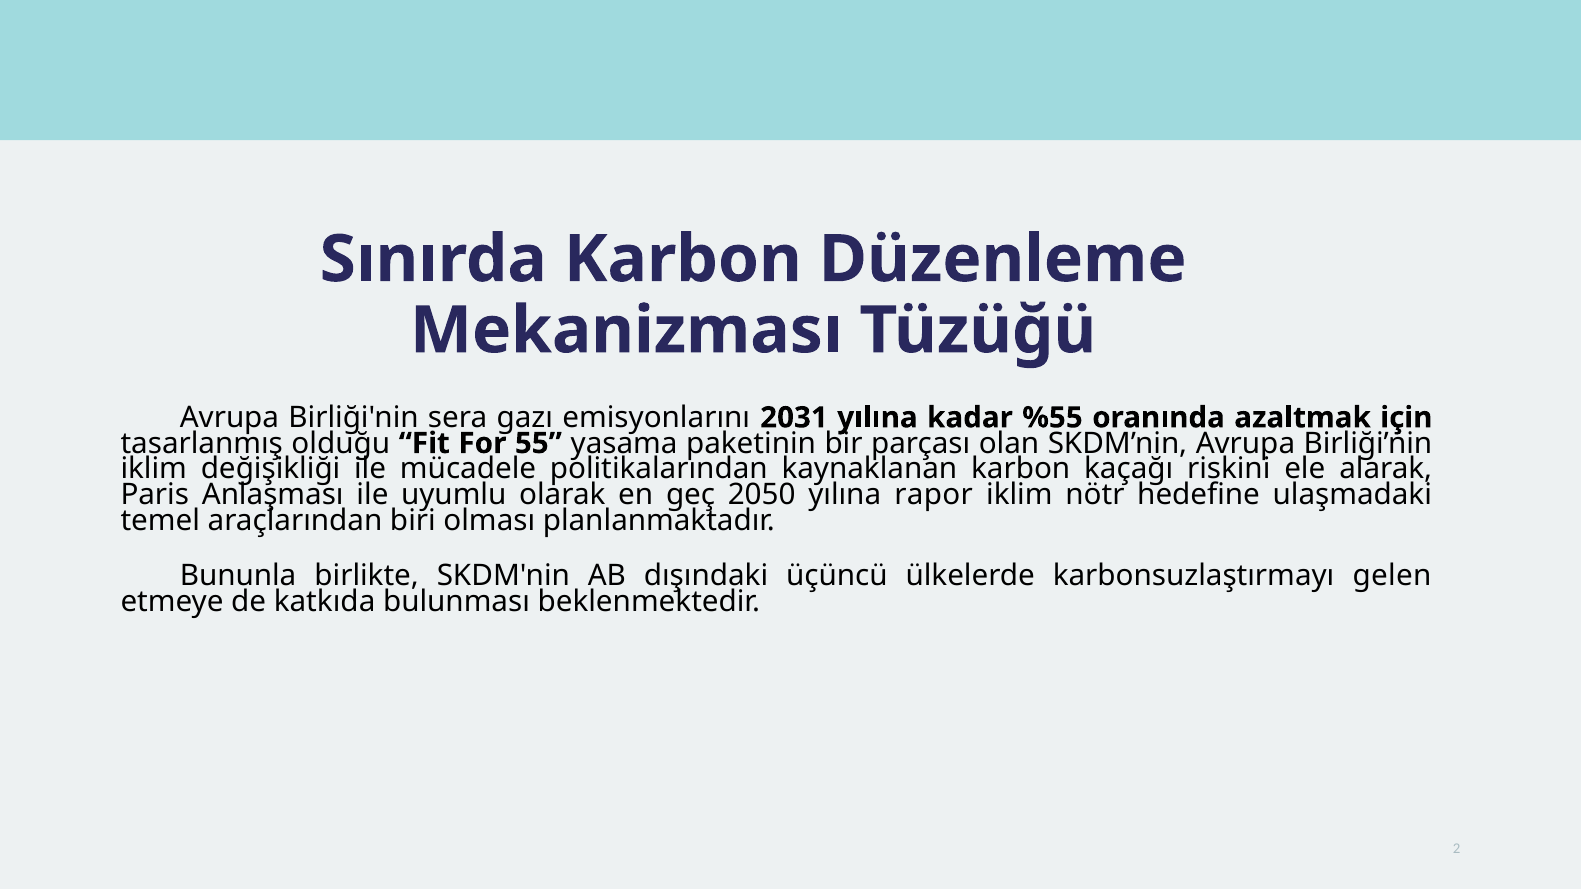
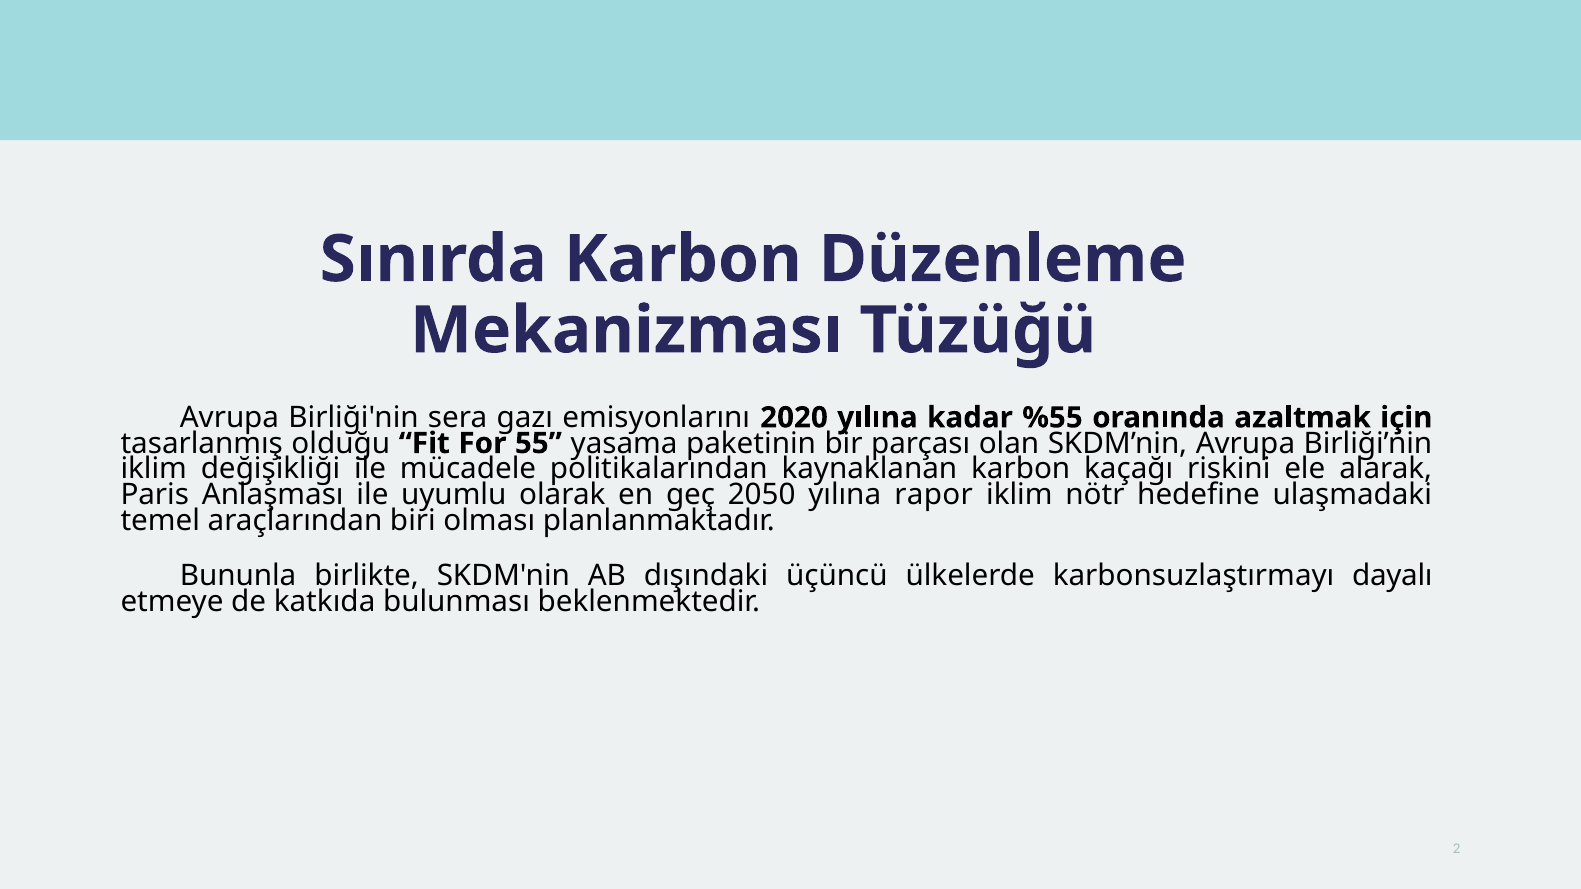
2031: 2031 -> 2020 (794, 418)
gelen: gelen -> dayalı (1392, 576)
